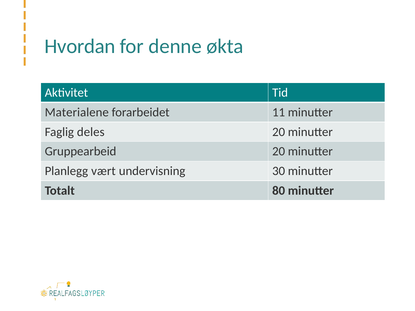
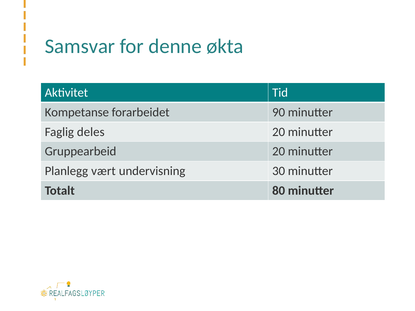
Hvordan: Hvordan -> Samsvar (80, 46)
Materialene: Materialene -> Kompetanse (77, 112)
11: 11 -> 90 (279, 112)
